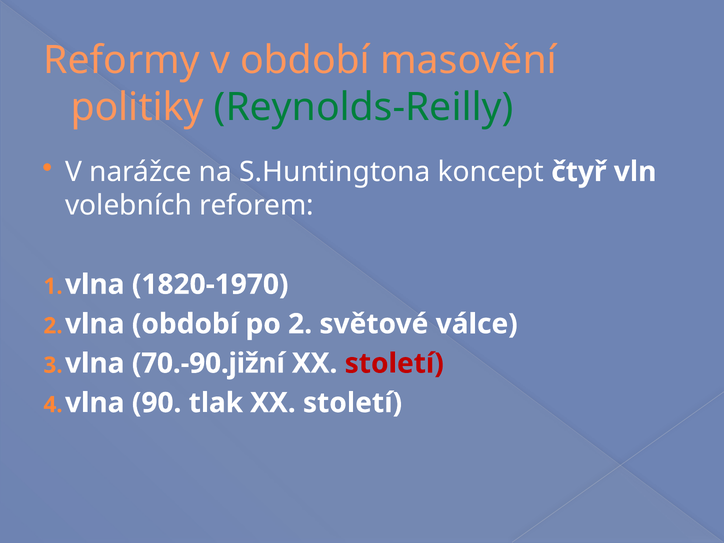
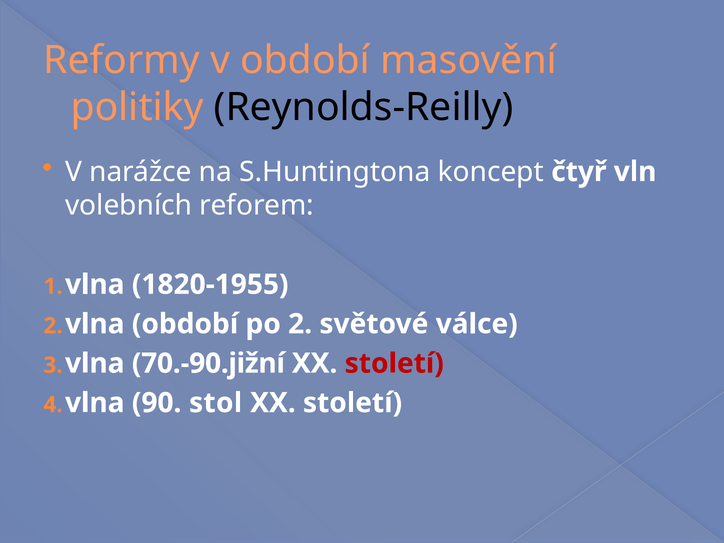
Reynolds-Reilly colour: green -> black (364, 108)
1820-1970: 1820-1970 -> 1820-1955 (210, 285)
tlak: tlak -> stol (216, 403)
